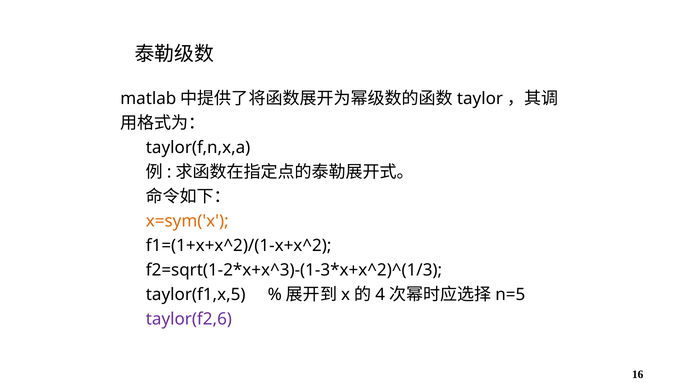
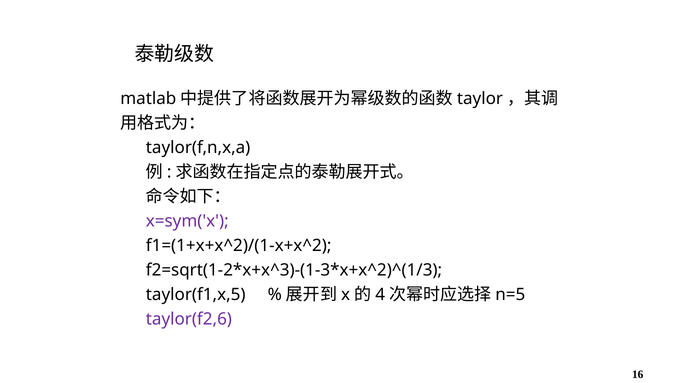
x=sym('x colour: orange -> purple (187, 221)
